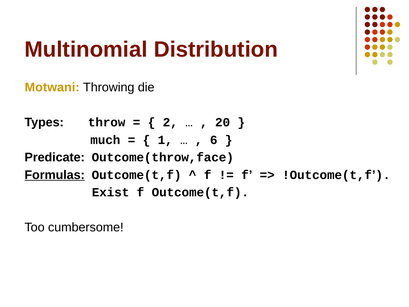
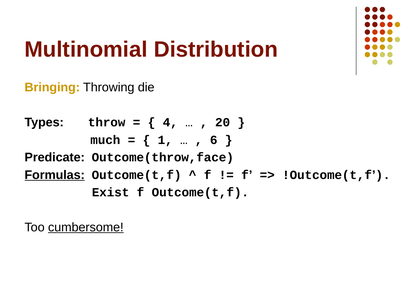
Motwani: Motwani -> Bringing (52, 87)
2: 2 -> 4 (170, 122)
cumbersome underline: none -> present (86, 227)
